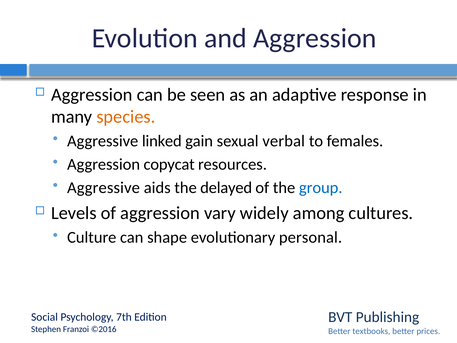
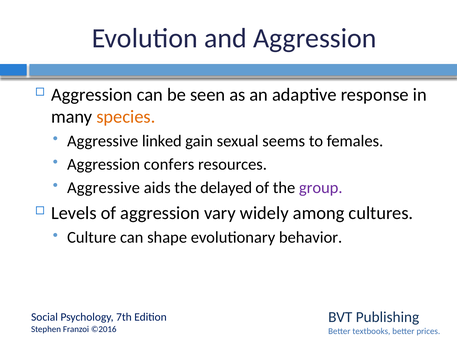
verbal: verbal -> seems (284, 141)
copycat: copycat -> confers (169, 164)
group colour: blue -> purple (321, 188)
personal: personal -> behavior (311, 237)
